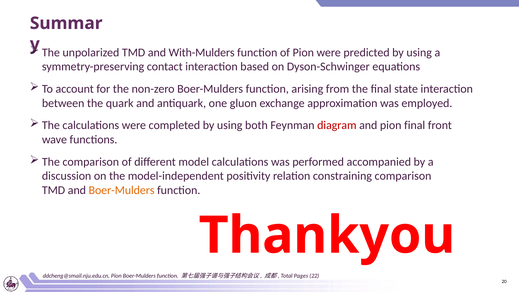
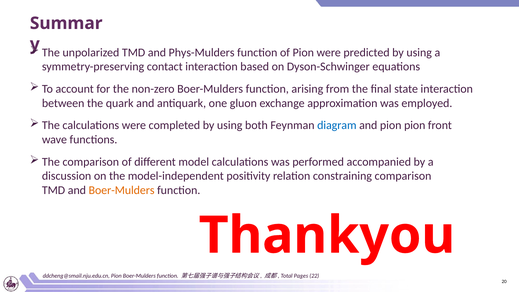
With-Mulders: With-Mulders -> Phys-Mulders (202, 52)
diagram colour: red -> blue (337, 125)
pion final: final -> pion (415, 125)
